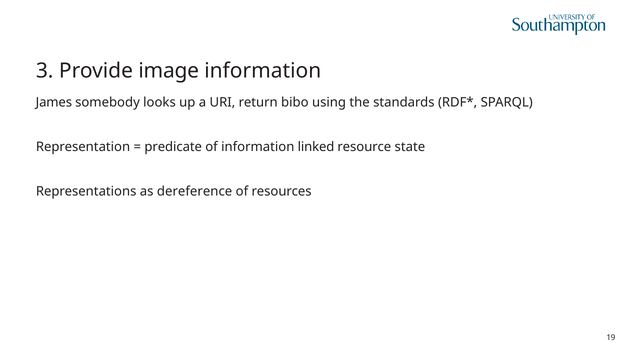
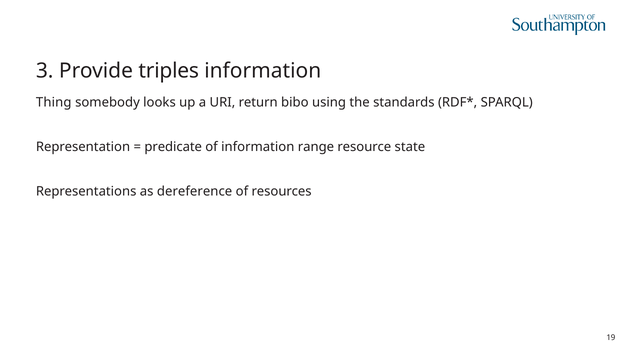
image: image -> triples (169, 71)
James: James -> Thing (54, 102)
linked: linked -> range (316, 147)
